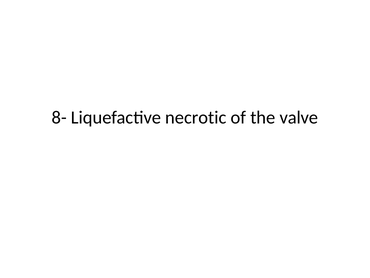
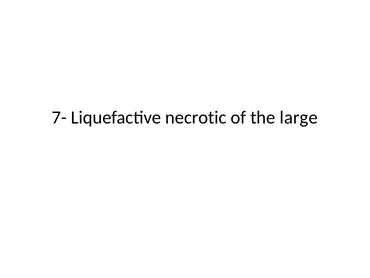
8-: 8- -> 7- (59, 117)
valve: valve -> large (299, 117)
